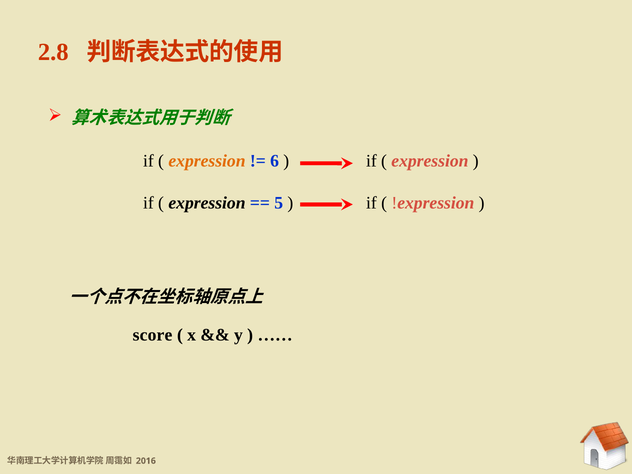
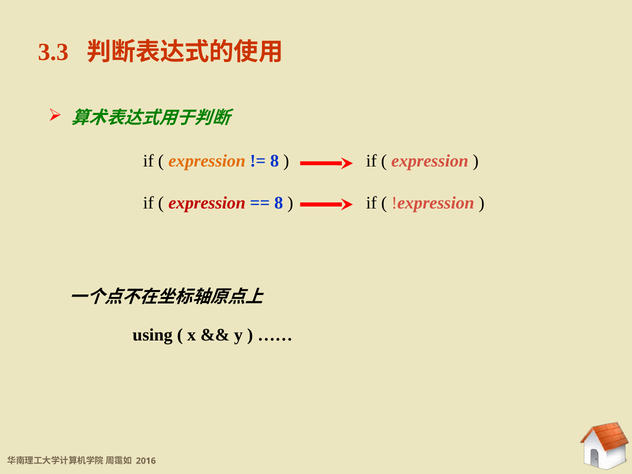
2.8: 2.8 -> 3.3 (53, 52)
6: 6 -> 8 (275, 161)
expression colour: black -> red (207, 203)
5: 5 -> 8 (279, 203)
score: score -> using (153, 335)
